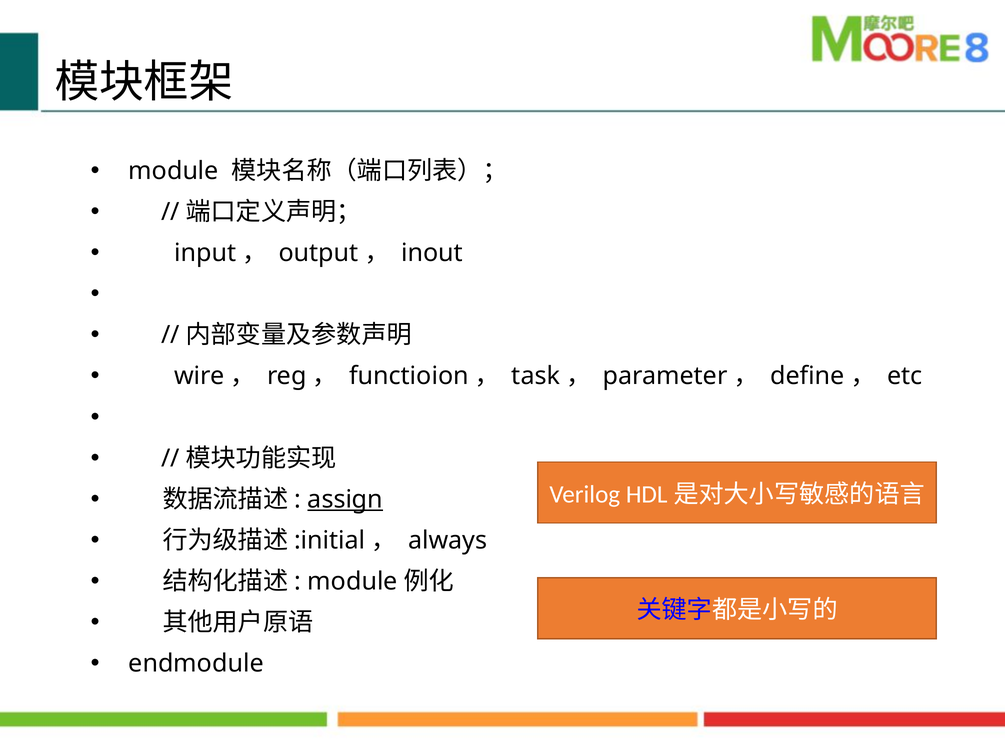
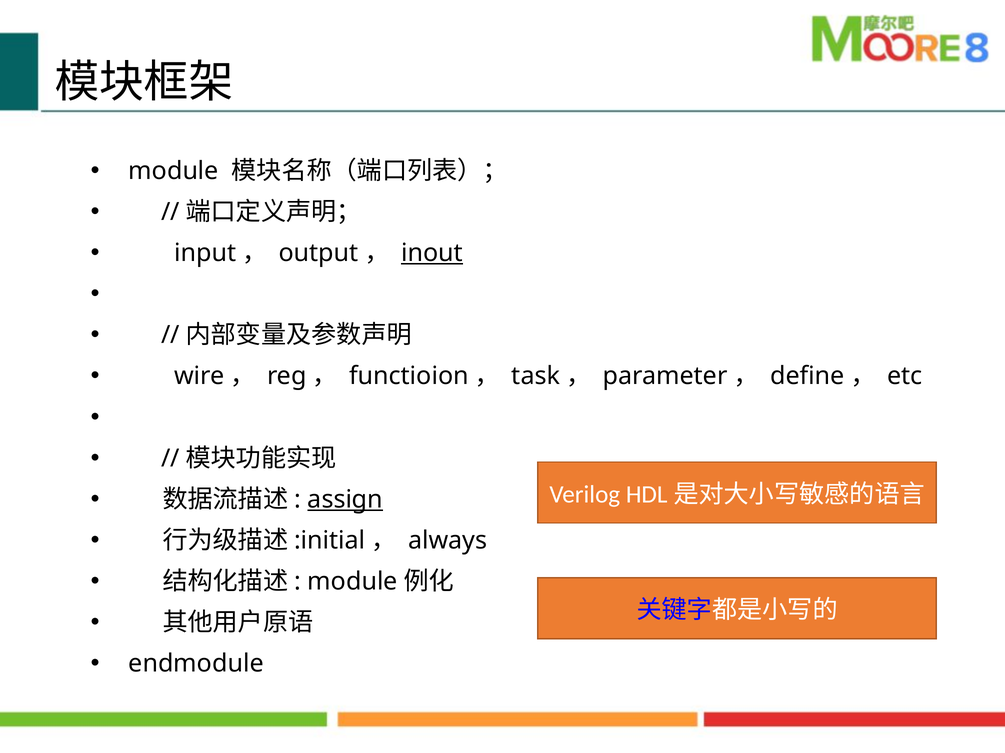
inout underline: none -> present (432, 253)
